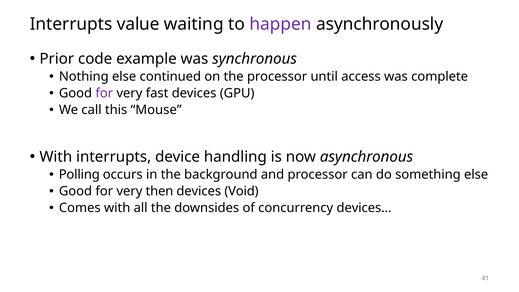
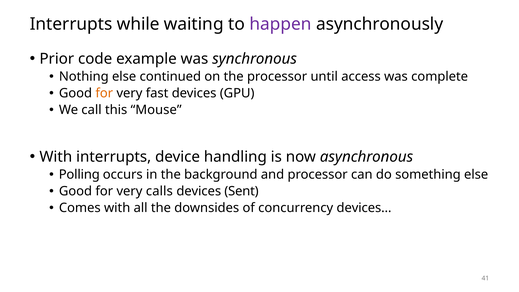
value: value -> while (138, 24)
for colour: purple -> orange (104, 93)
then: then -> calls (159, 191)
Void: Void -> Sent (241, 191)
